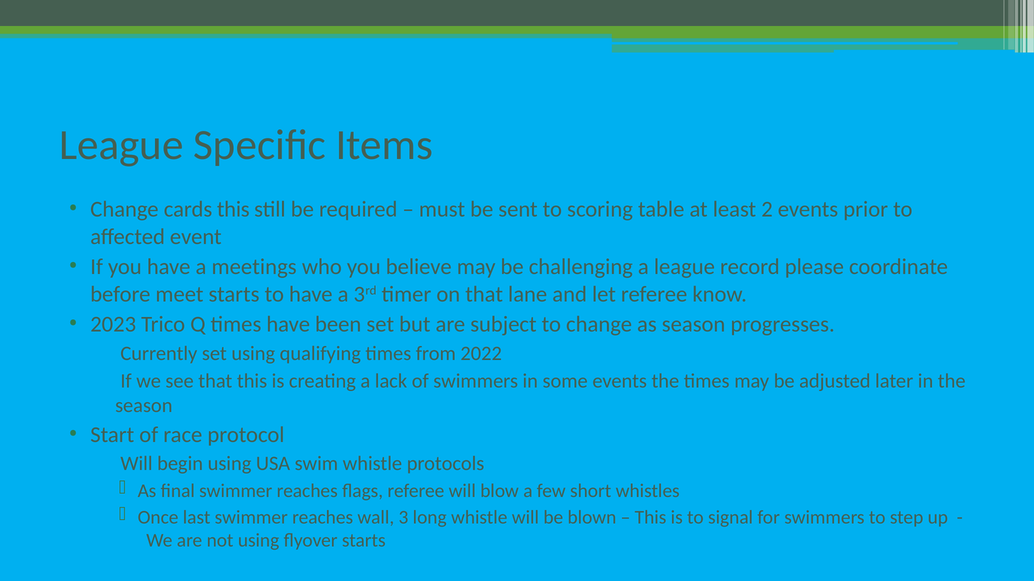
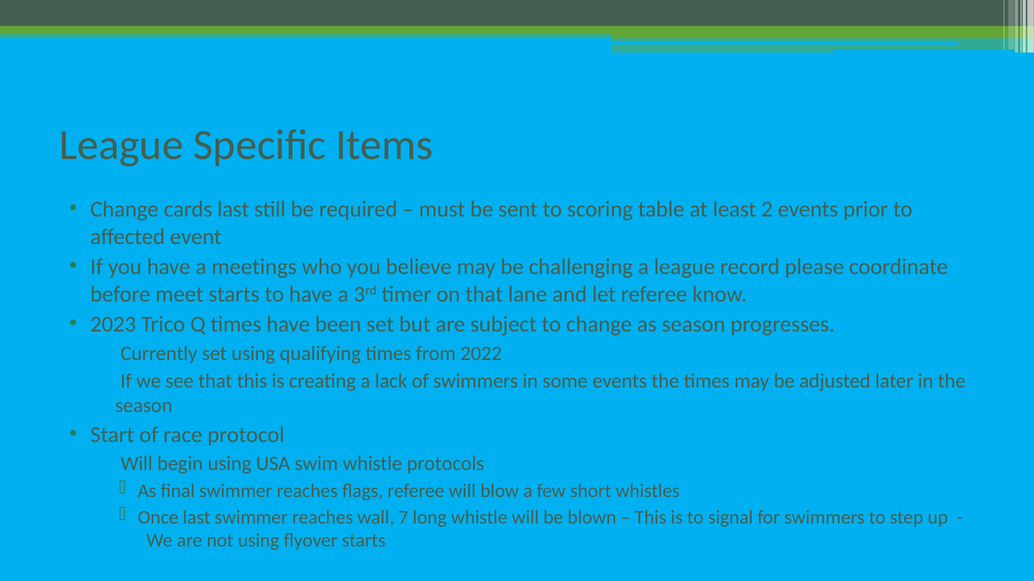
cards this: this -> last (233, 210)
3: 3 -> 7 (403, 518)
